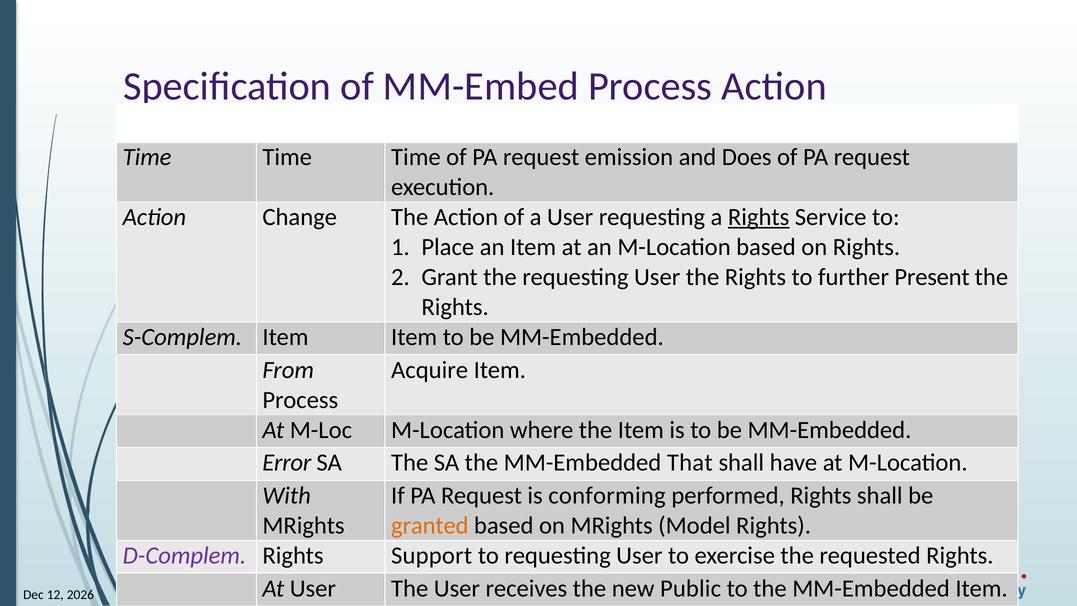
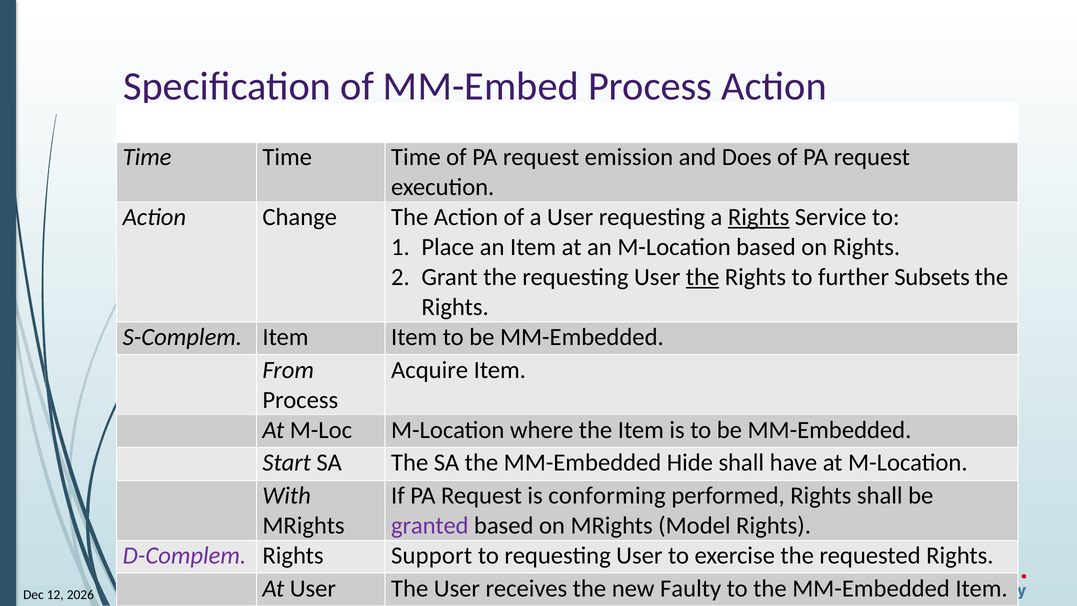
the underline: none -> present (703, 277)
Present: Present -> Subsets (932, 277)
Error: Error -> Start (287, 463)
That: That -> Hide (690, 463)
granted colour: orange -> purple (430, 525)
Public: Public -> Faulty (691, 588)
